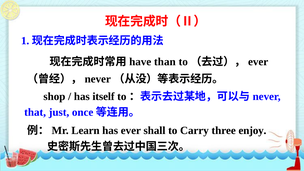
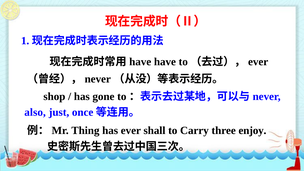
than: than -> have (165, 62)
itself: itself -> gone (103, 96)
that: that -> also (35, 112)
Learn: Learn -> Thing (85, 131)
